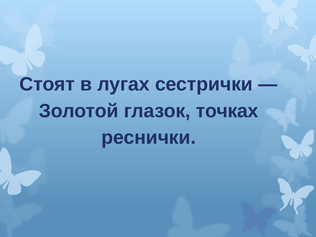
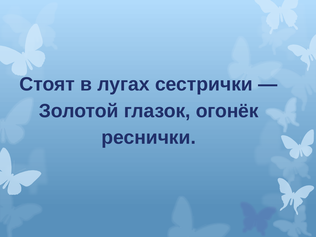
точках: точках -> огонёк (227, 111)
